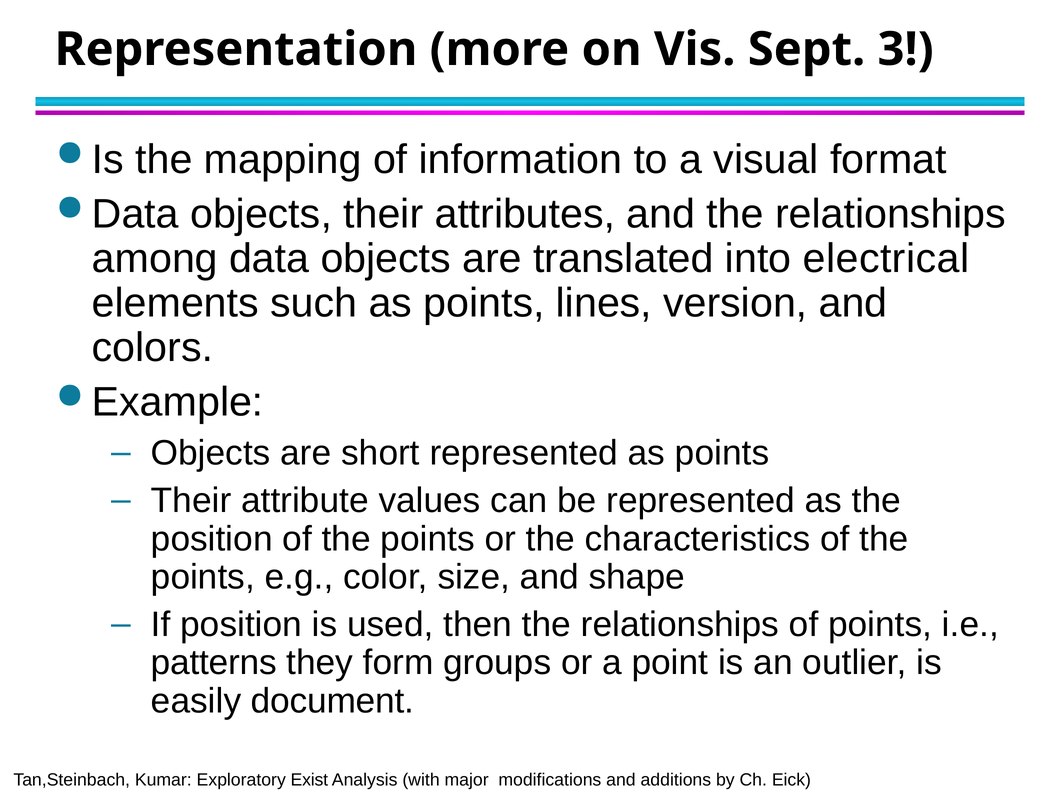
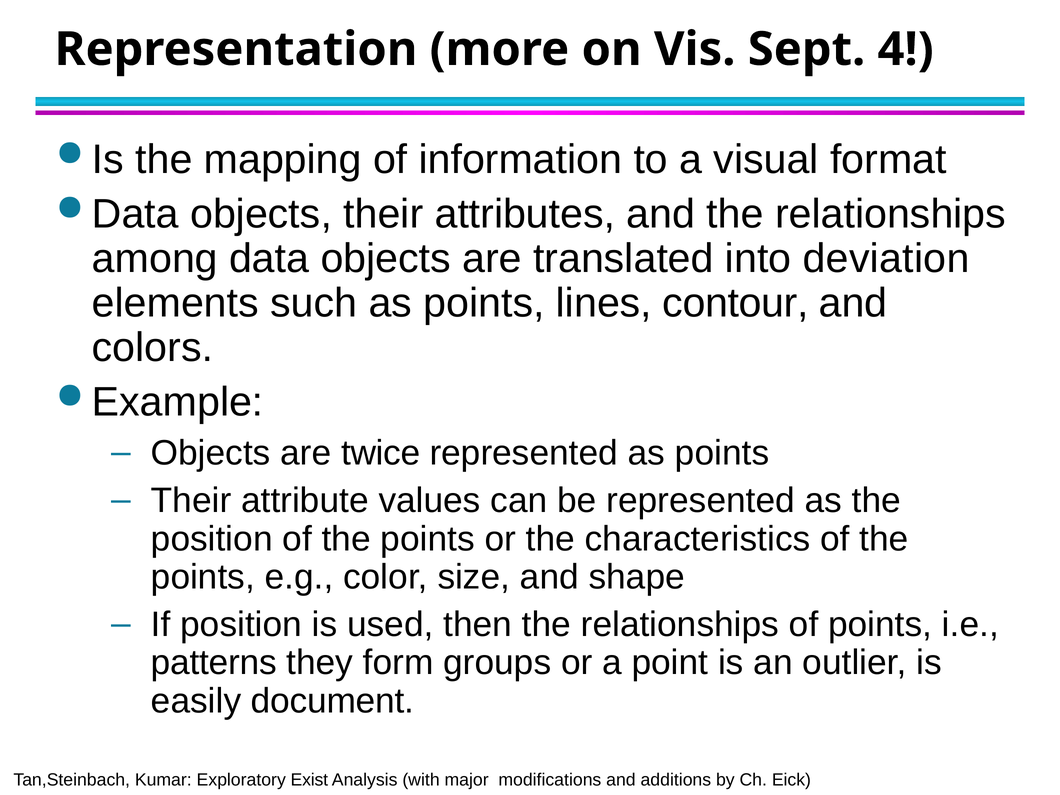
3: 3 -> 4 (906, 49)
electrical: electrical -> deviation (886, 259)
version: version -> contour (735, 303)
short: short -> twice (381, 453)
